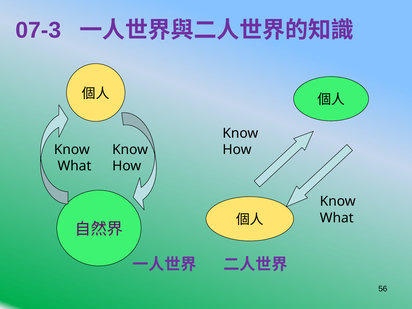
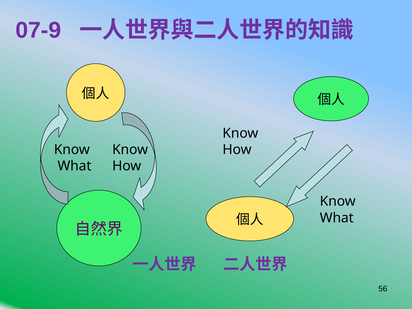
07-3: 07-3 -> 07-9 (38, 30)
